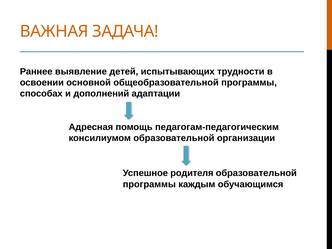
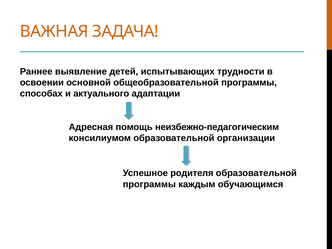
дополнений: дополнений -> актуального (101, 94)
педагогам-педагогическим: педагогам-педагогическим -> неизбежно-педагогическим (217, 127)
